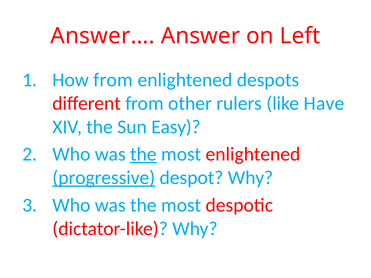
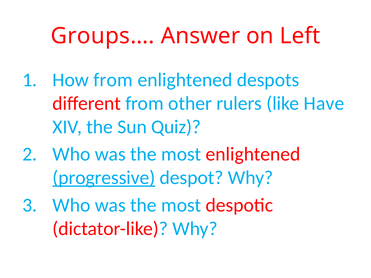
Answer…: Answer… -> Groups… (103, 36)
Easy: Easy -> Quiz (176, 127)
the underline: present -> none (143, 154)
